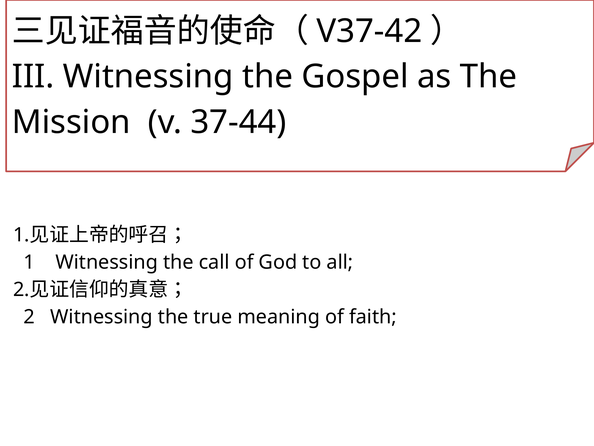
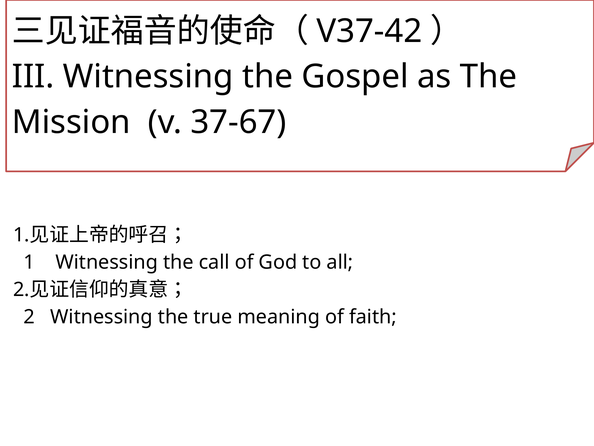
37-44: 37-44 -> 37-67 (238, 122)
